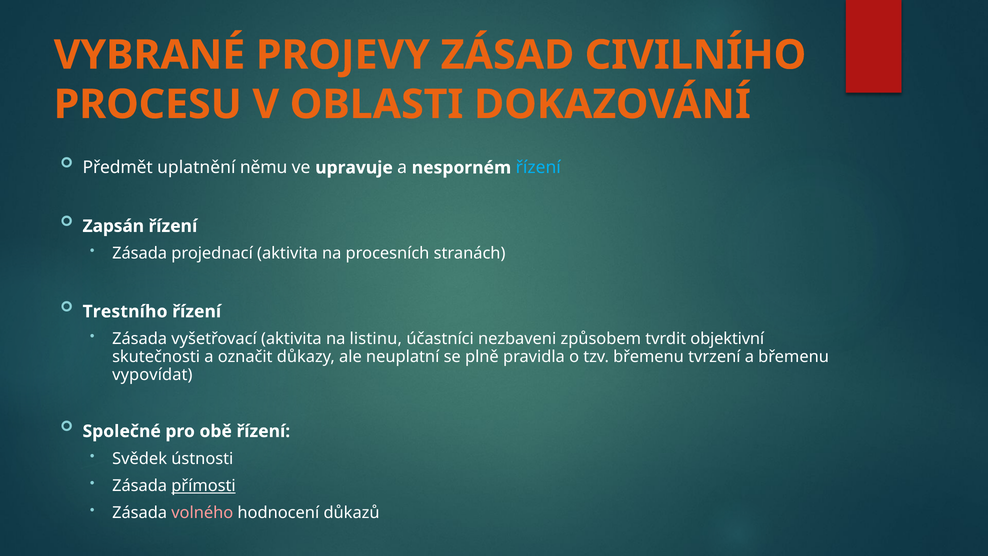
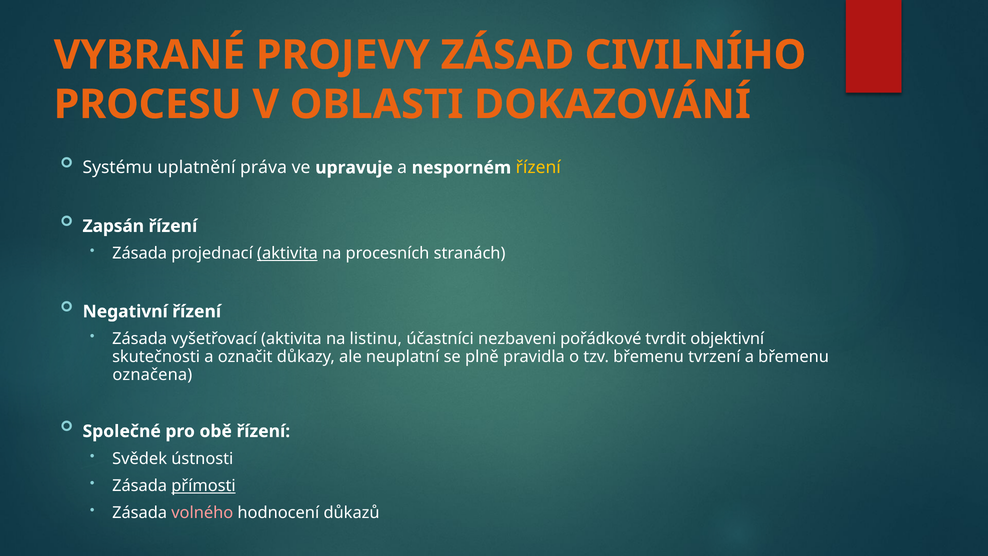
Předmět: Předmět -> Systému (118, 168)
němu: němu -> práva (264, 168)
řízení colour: light blue -> yellow (538, 168)
aktivita underline: none -> present (287, 253)
Trestního: Trestního -> Negativní (125, 311)
způsobem: způsobem -> pořádkové (601, 339)
vypovídat: vypovídat -> označena (152, 374)
